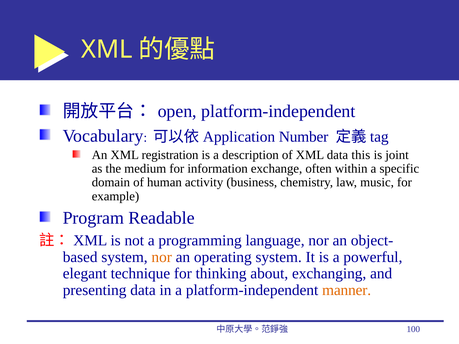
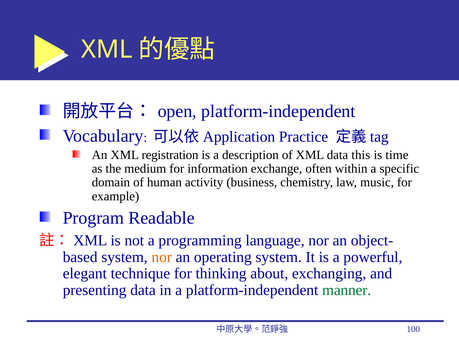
Number: Number -> Practice (304, 137)
joint: joint -> time (397, 155)
manner colour: orange -> green (347, 290)
